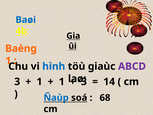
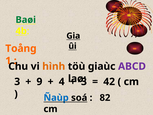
Baøi colour: blue -> green (26, 20)
Baèng: Baèng -> Toång (21, 48)
hình colour: blue -> orange (54, 66)
1: 1 -> 9 (39, 82)
1: 1 -> 4 (62, 82)
14: 14 -> 42 (109, 82)
68: 68 -> 82 (105, 98)
